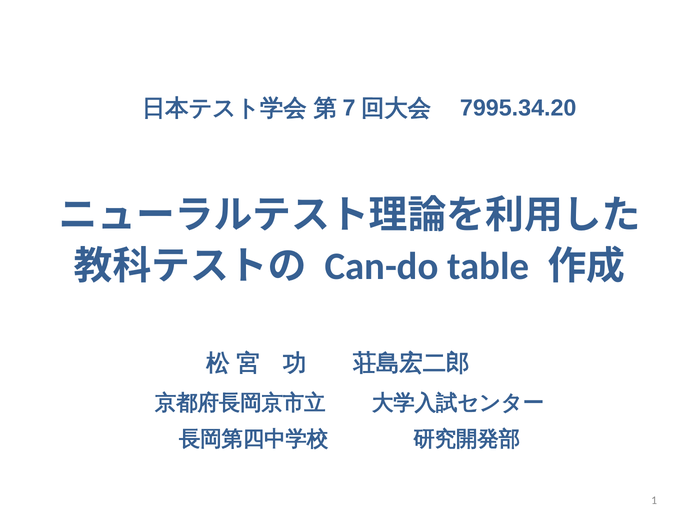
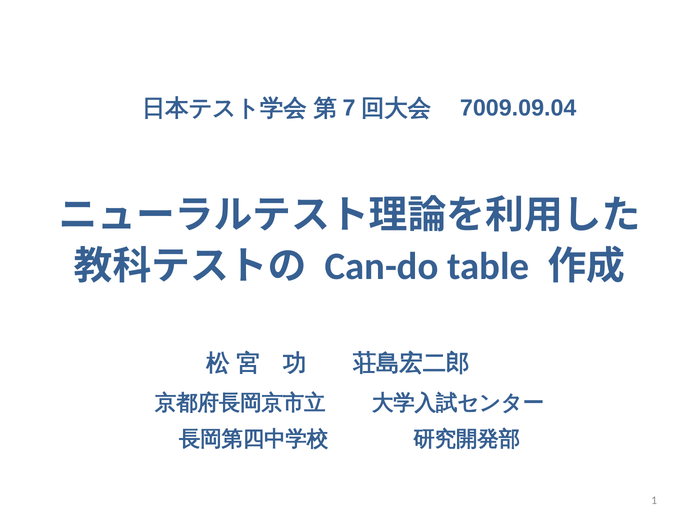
7995.34.20: 7995.34.20 -> 7009.09.04 (518, 108)
